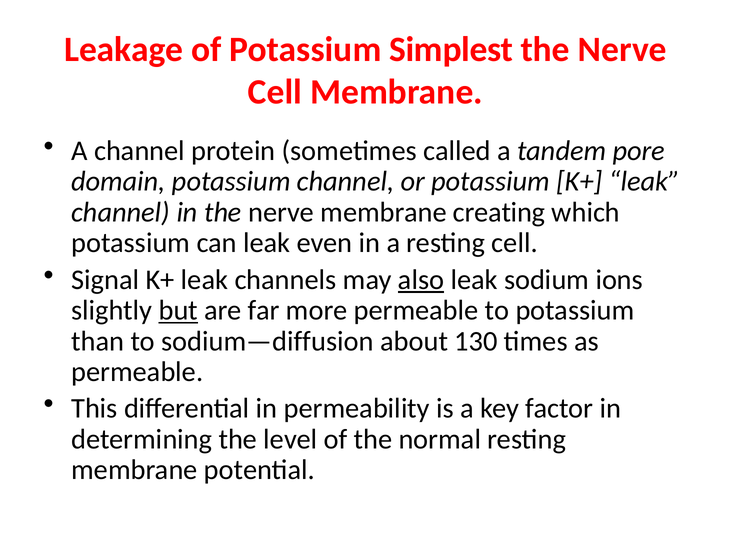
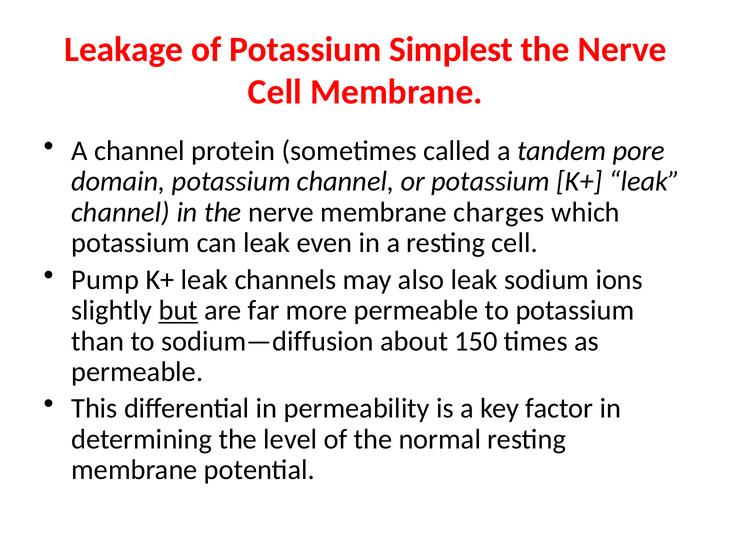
creating: creating -> charges (499, 212)
Signal: Signal -> Pump (105, 279)
also underline: present -> none (421, 279)
130: 130 -> 150 (476, 341)
